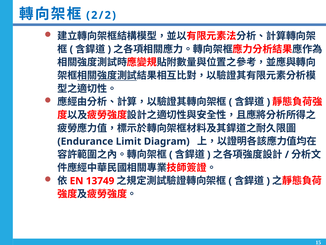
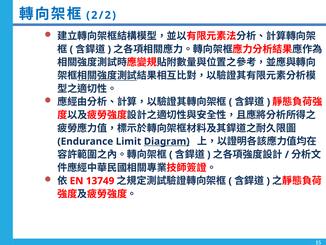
Diagram underline: none -> present (167, 141)
